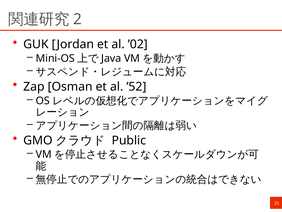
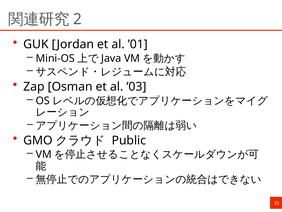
’02: ’02 -> ’01 (138, 44)
’52: ’52 -> ’03 (136, 86)
